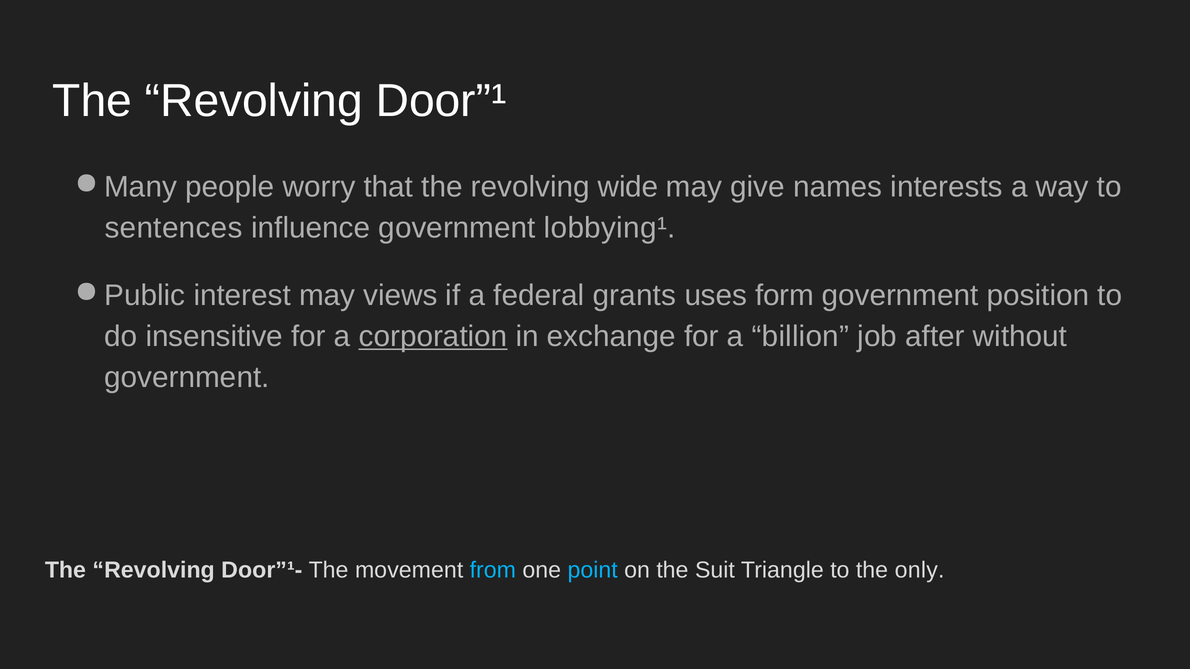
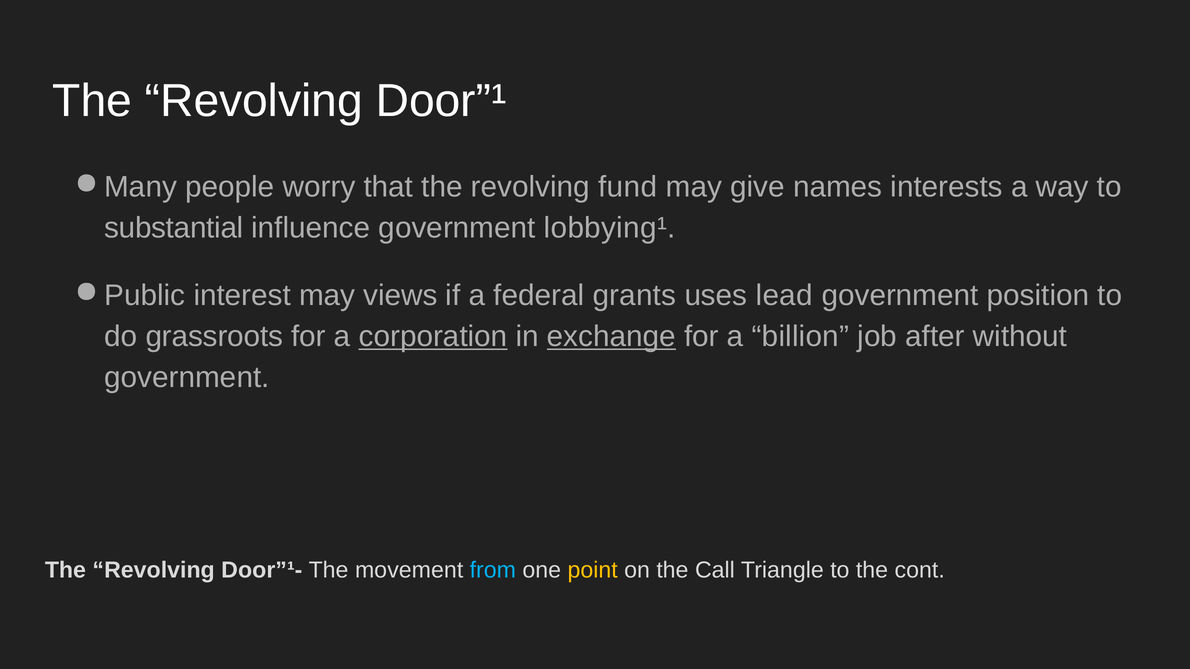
wide: wide -> fund (628, 187)
sentences: sentences -> substantial (174, 228)
form: form -> lead (784, 296)
insensitive: insensitive -> grassroots (214, 337)
exchange underline: none -> present (611, 337)
point colour: light blue -> yellow (593, 570)
Suit: Suit -> Call (715, 570)
only: only -> cont (920, 570)
